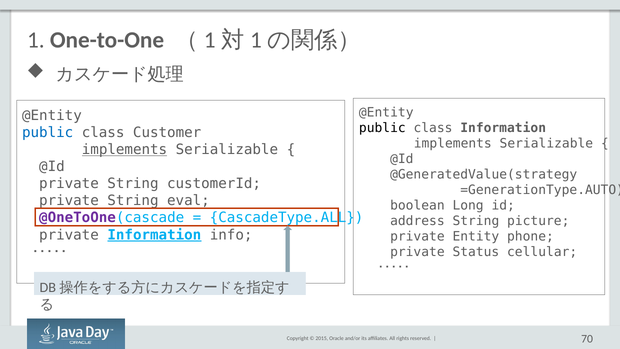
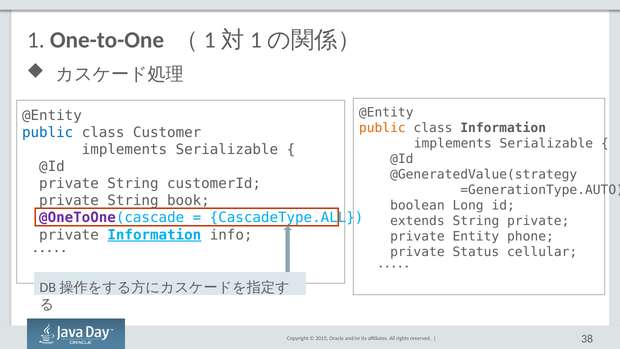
public colour: black -> orange (382, 128)
implements underline: present -> none (125, 150)
eval: eval -> book (188, 201)
address: address -> extends (417, 221)
String picture: picture -> private (538, 221)
70: 70 -> 38 (587, 339)
